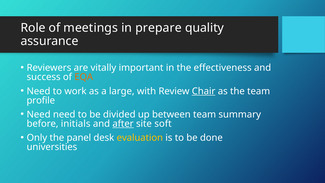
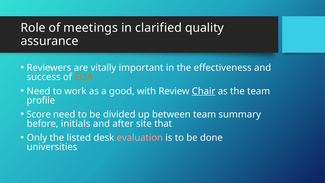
prepare: prepare -> clarified (158, 28)
large: large -> good (122, 91)
Need: Need -> Score (39, 114)
after underline: present -> none (123, 124)
soft: soft -> that (163, 124)
panel: panel -> listed (79, 138)
evaluation colour: yellow -> pink (140, 138)
